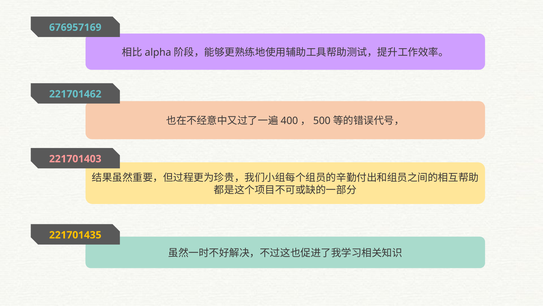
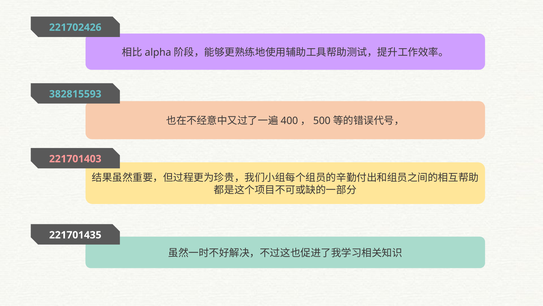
676957169: 676957169 -> 221702426 (75, 27)
221701462: 221701462 -> 382815593 (75, 94)
221701435 colour: yellow -> white (75, 235)
